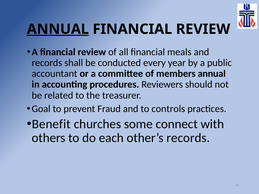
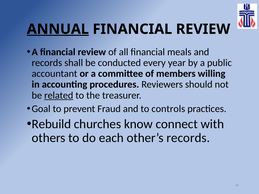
members annual: annual -> willing (212, 74)
related underline: none -> present (59, 95)
Benefit: Benefit -> Rebuild (51, 124)
some: some -> know (138, 124)
